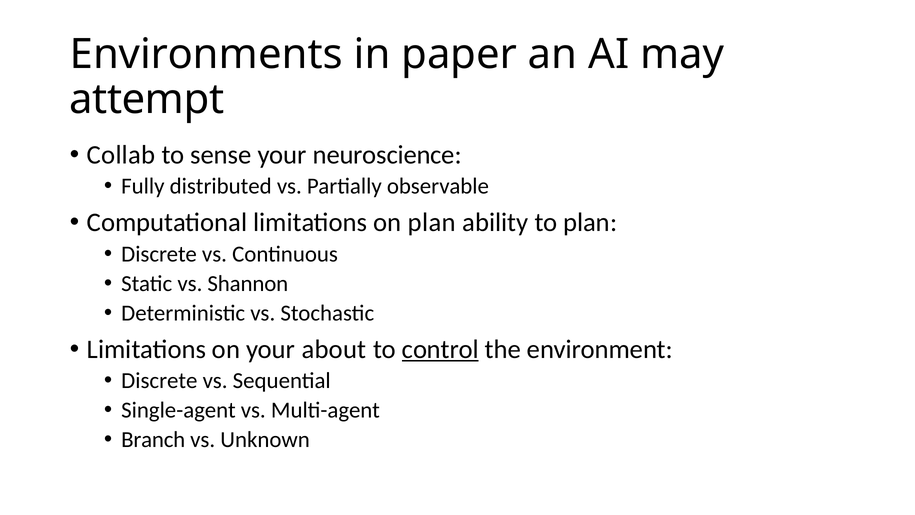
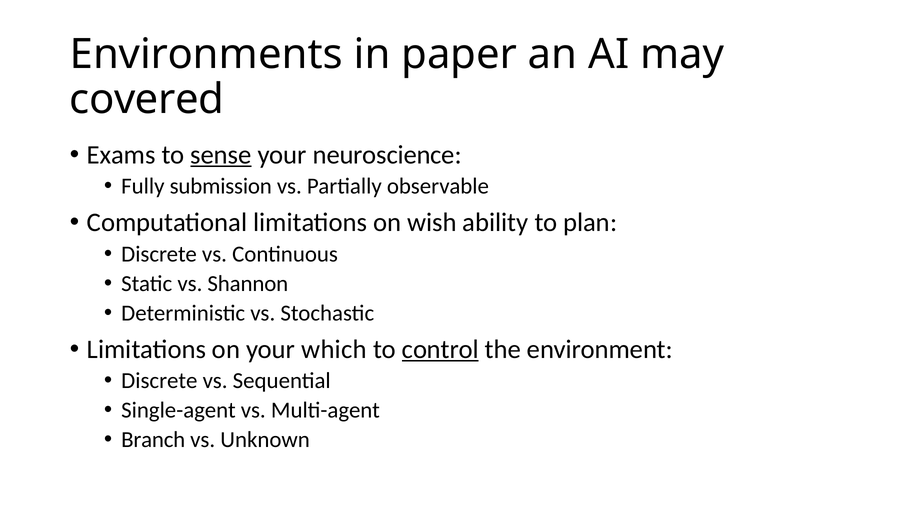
attempt: attempt -> covered (147, 100)
Collab: Collab -> Exams (121, 155)
sense underline: none -> present (221, 155)
distributed: distributed -> submission (221, 186)
on plan: plan -> wish (432, 222)
about: about -> which (334, 349)
